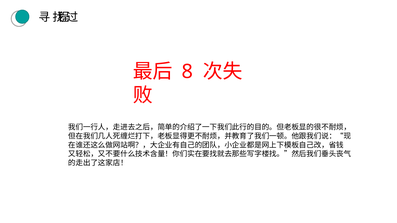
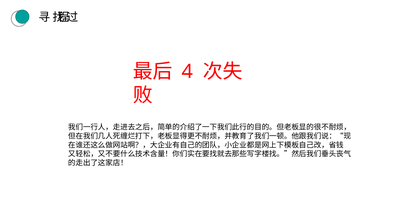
8: 8 -> 4 (187, 72)
